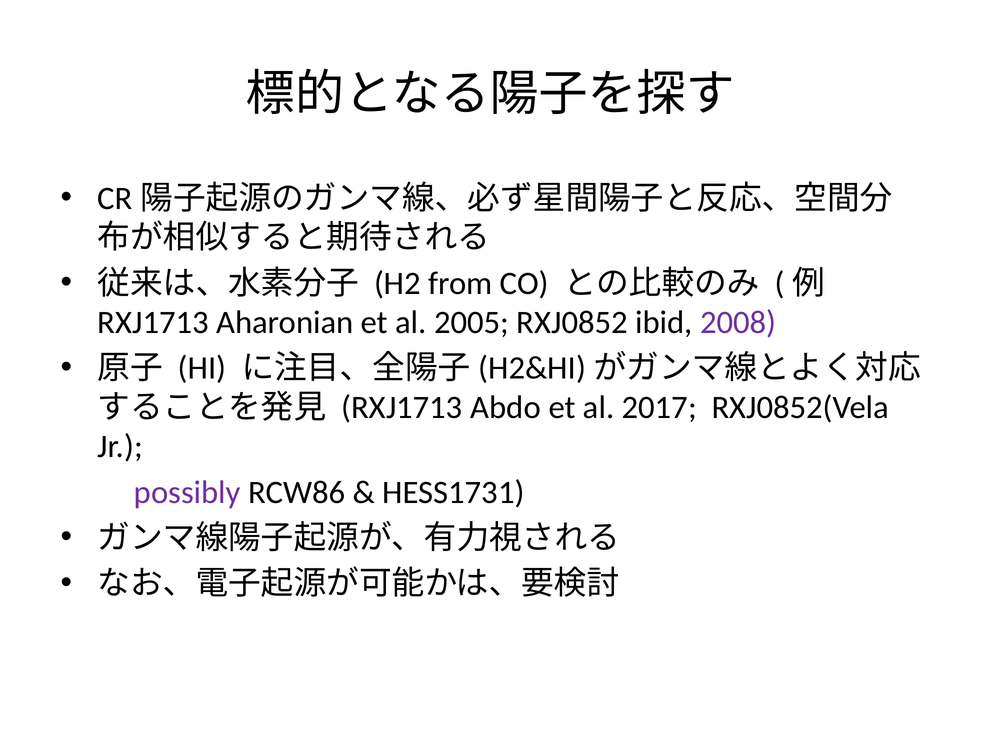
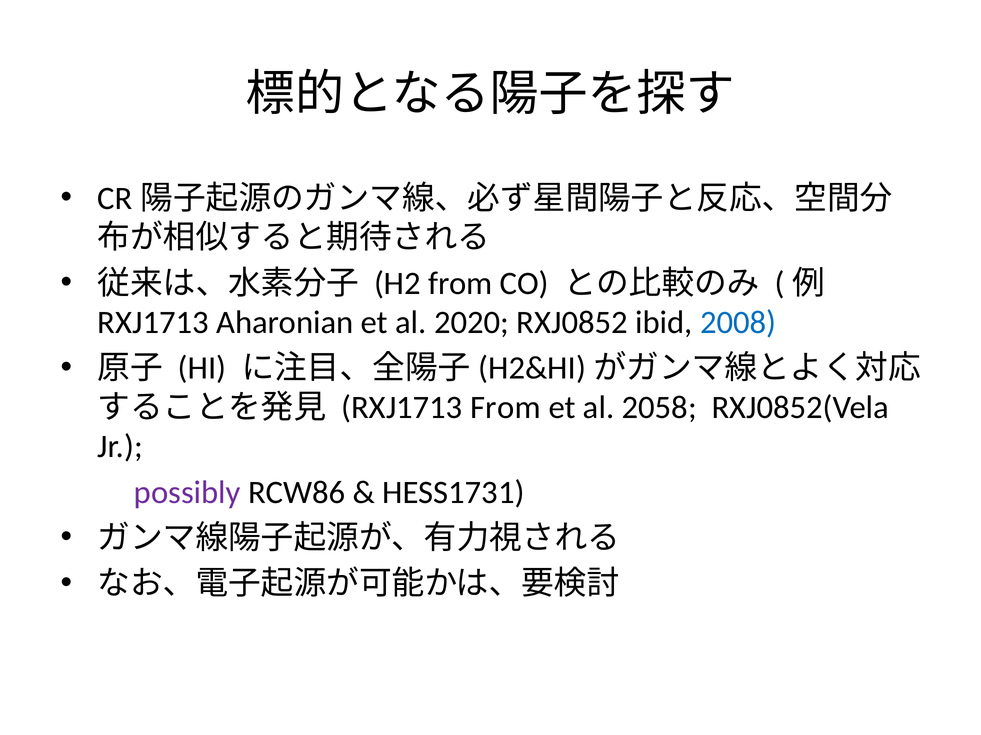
2005: 2005 -> 2020 (472, 323)
2008 colour: purple -> blue (738, 323)
RXJ1713 Abdo: Abdo -> From (505, 408)
2017: 2017 -> 2058 (659, 408)
